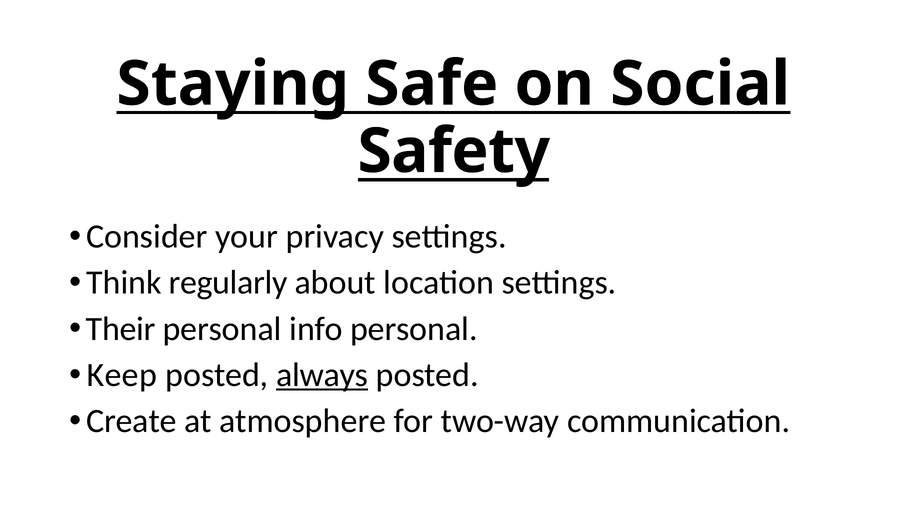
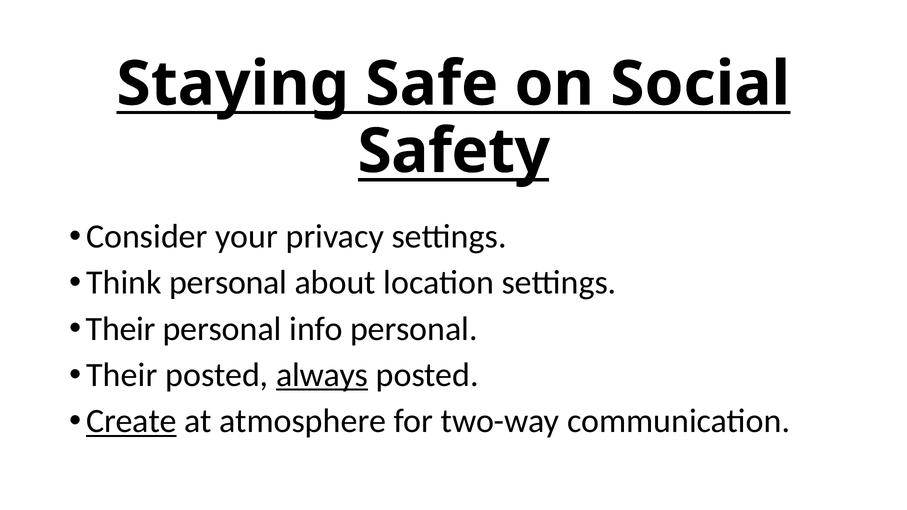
Think regularly: regularly -> personal (228, 283)
Keep: Keep -> Their (122, 375)
Create underline: none -> present (131, 421)
